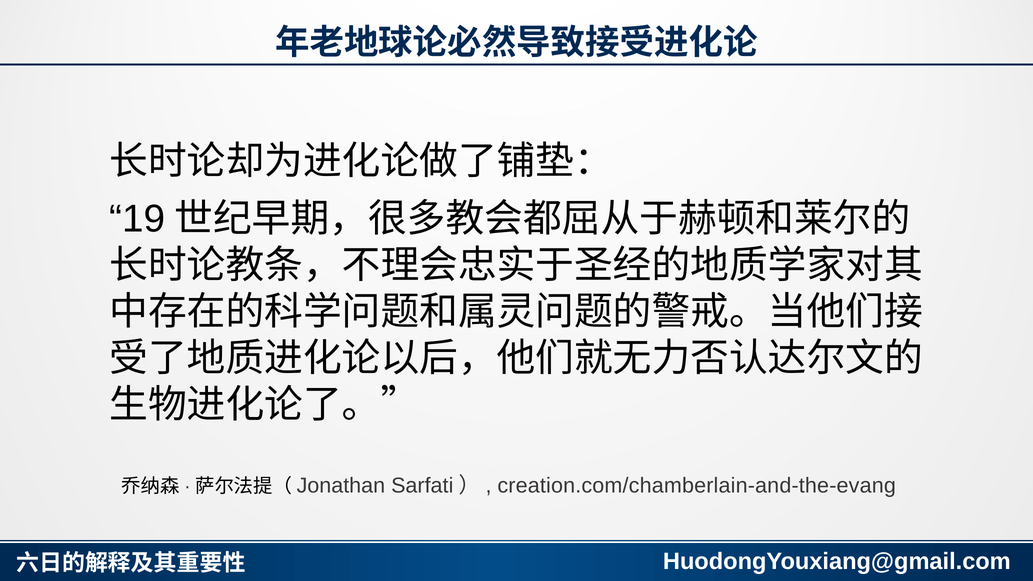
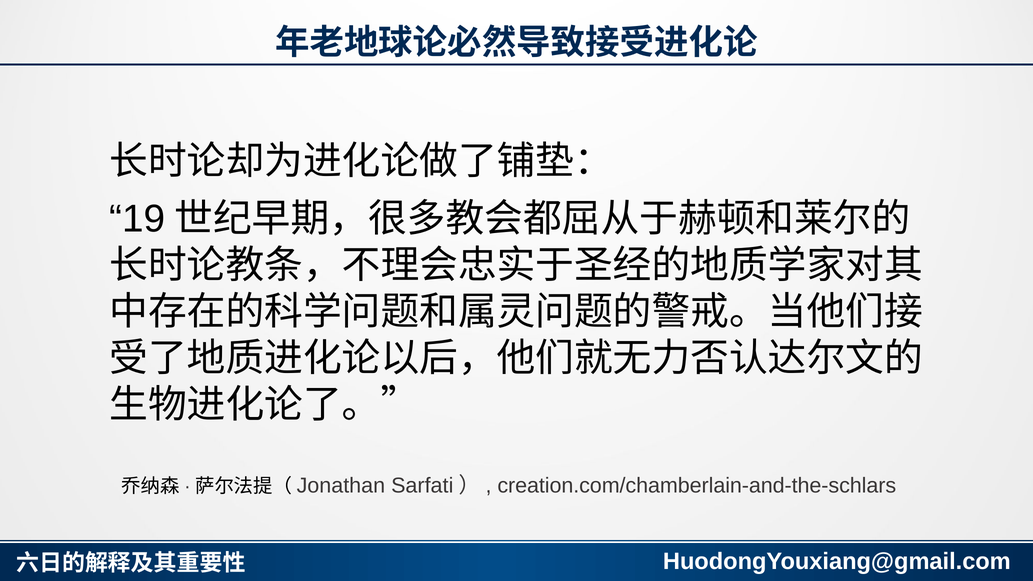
creation.com/chamberlain-and-the-evang: creation.com/chamberlain-and-the-evang -> creation.com/chamberlain-and-the-schlars (697, 486)
